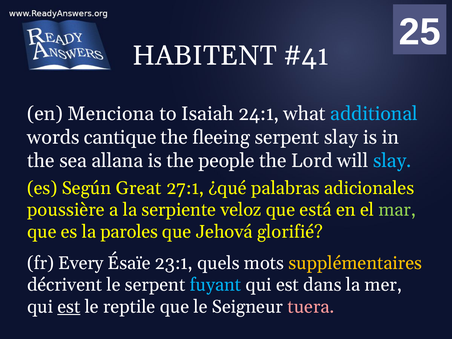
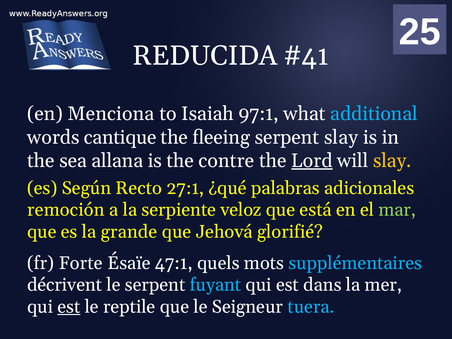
HABITENT: HABITENT -> REDUCIDA (205, 56)
24:1: 24:1 -> 97:1 (259, 114)
people: people -> contre (226, 161)
Lord underline: none -> present (312, 161)
slay colour: light blue -> yellow (392, 161)
Great: Great -> Recto (139, 188)
poussière: poussière -> remoción (66, 210)
paroles: paroles -> grande (129, 232)
Every: Every -> Forte (81, 263)
23:1: 23:1 -> 47:1 (174, 263)
supplémentaires colour: yellow -> light blue (355, 263)
tuera colour: pink -> light blue (311, 307)
